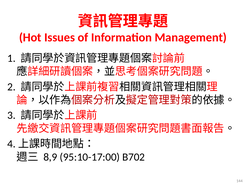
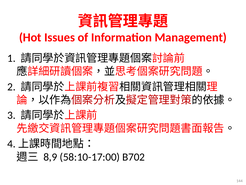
95:10-17:00: 95:10-17:00 -> 58:10-17:00 (90, 157)
